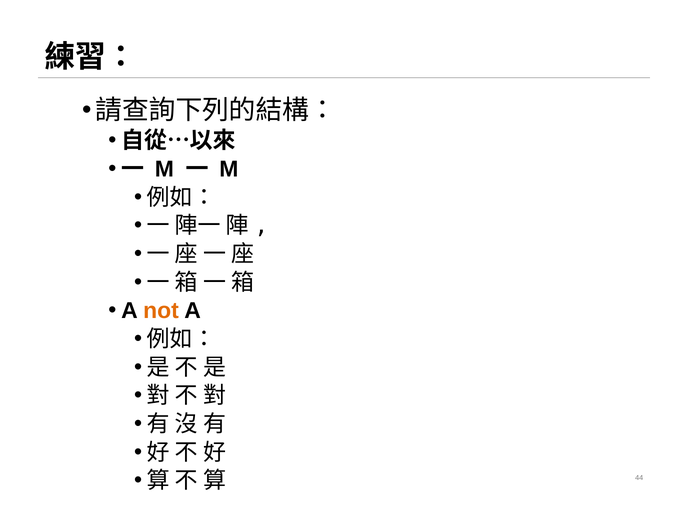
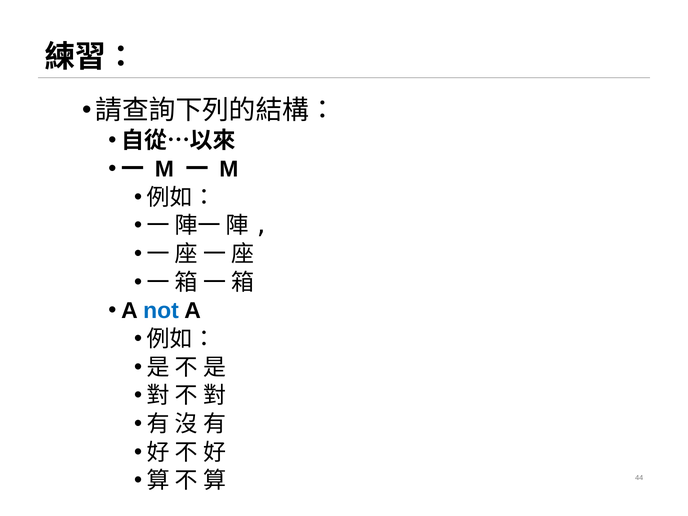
not colour: orange -> blue (161, 311)
